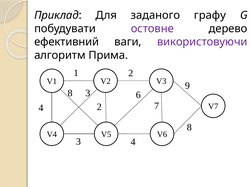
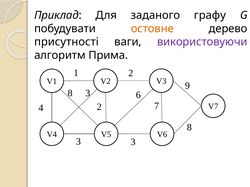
остовне colour: purple -> orange (152, 29)
ефективний: ефективний -> присутності (67, 42)
3 4: 4 -> 3 (133, 142)
